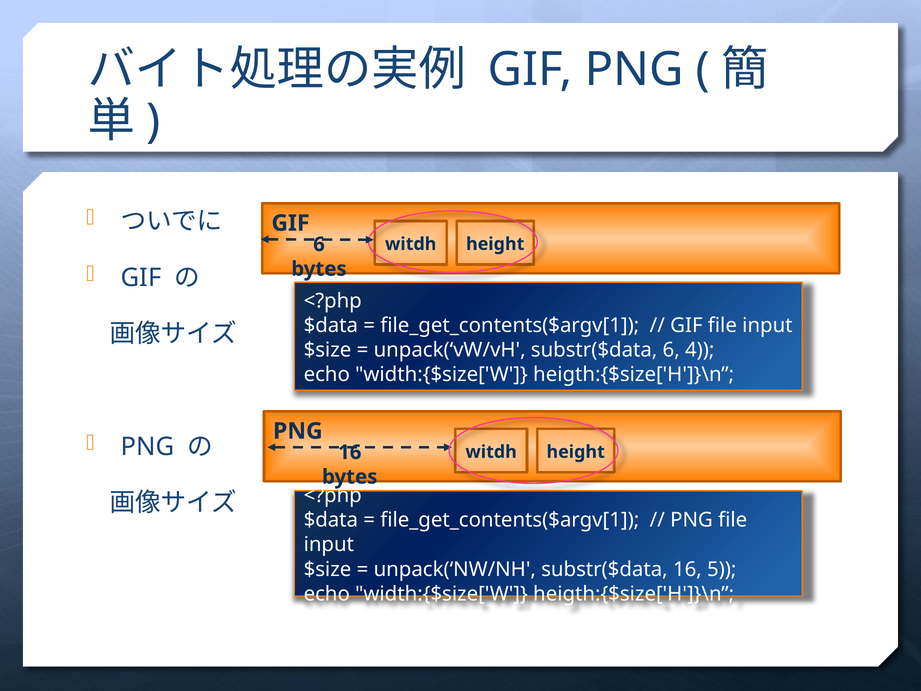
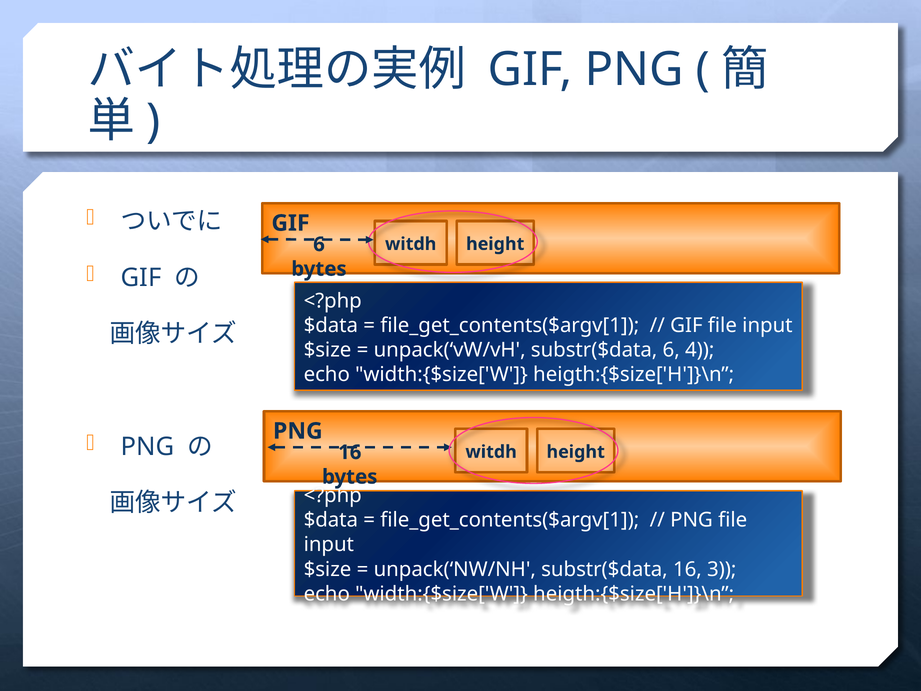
5: 5 -> 3 (722, 569)
